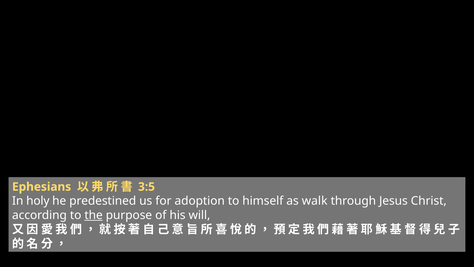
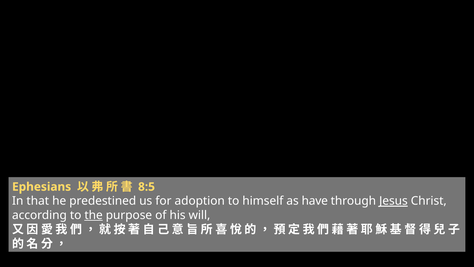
3:5: 3:5 -> 8:5 (147, 187)
holy: holy -> that (38, 201)
walk: walk -> have (315, 201)
Jesus underline: none -> present (393, 201)
